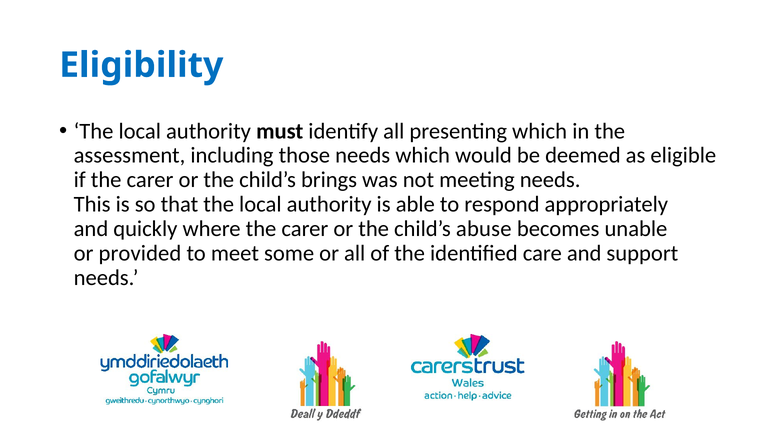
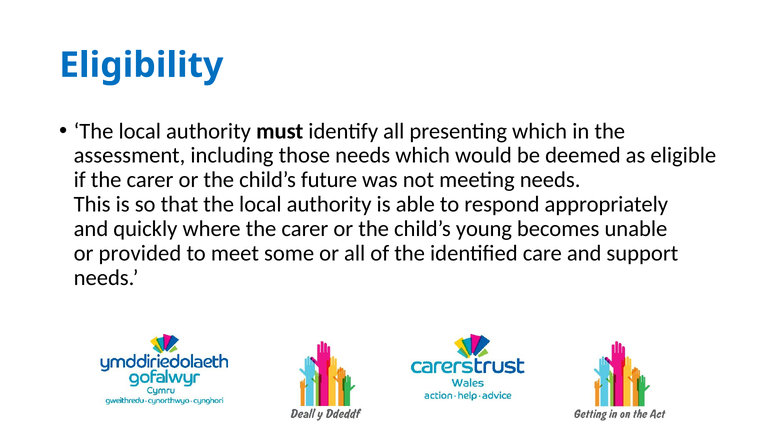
brings: brings -> future (329, 180)
abuse: abuse -> young (484, 229)
